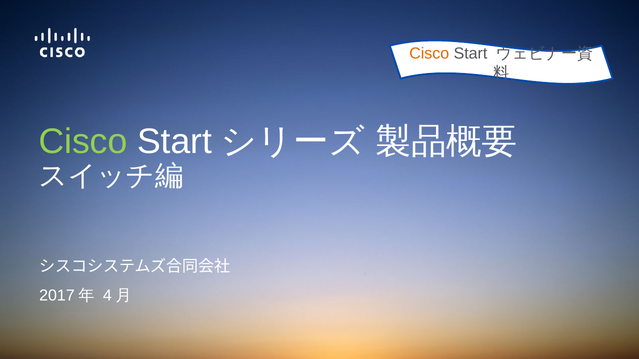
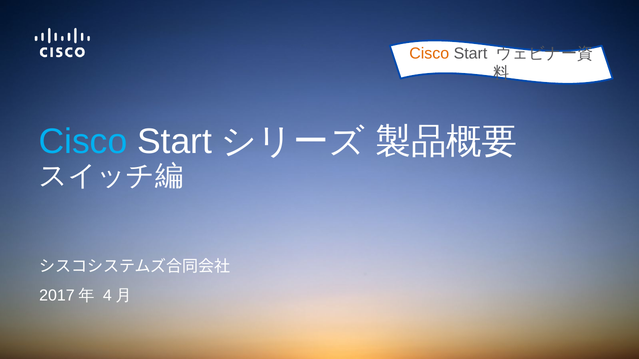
Cisco colour: light green -> light blue (83, 142)
